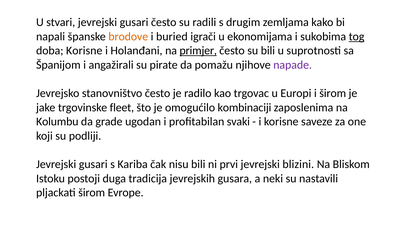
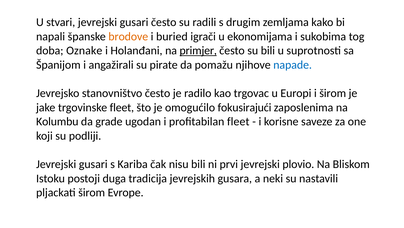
tog underline: present -> none (357, 36)
doba Korisne: Korisne -> Oznake (84, 51)
napade colour: purple -> blue (293, 65)
kombinaciji: kombinaciji -> fokusirajući (244, 107)
profitabilan svaki: svaki -> fleet (238, 121)
blizini: blizini -> plovio (298, 164)
